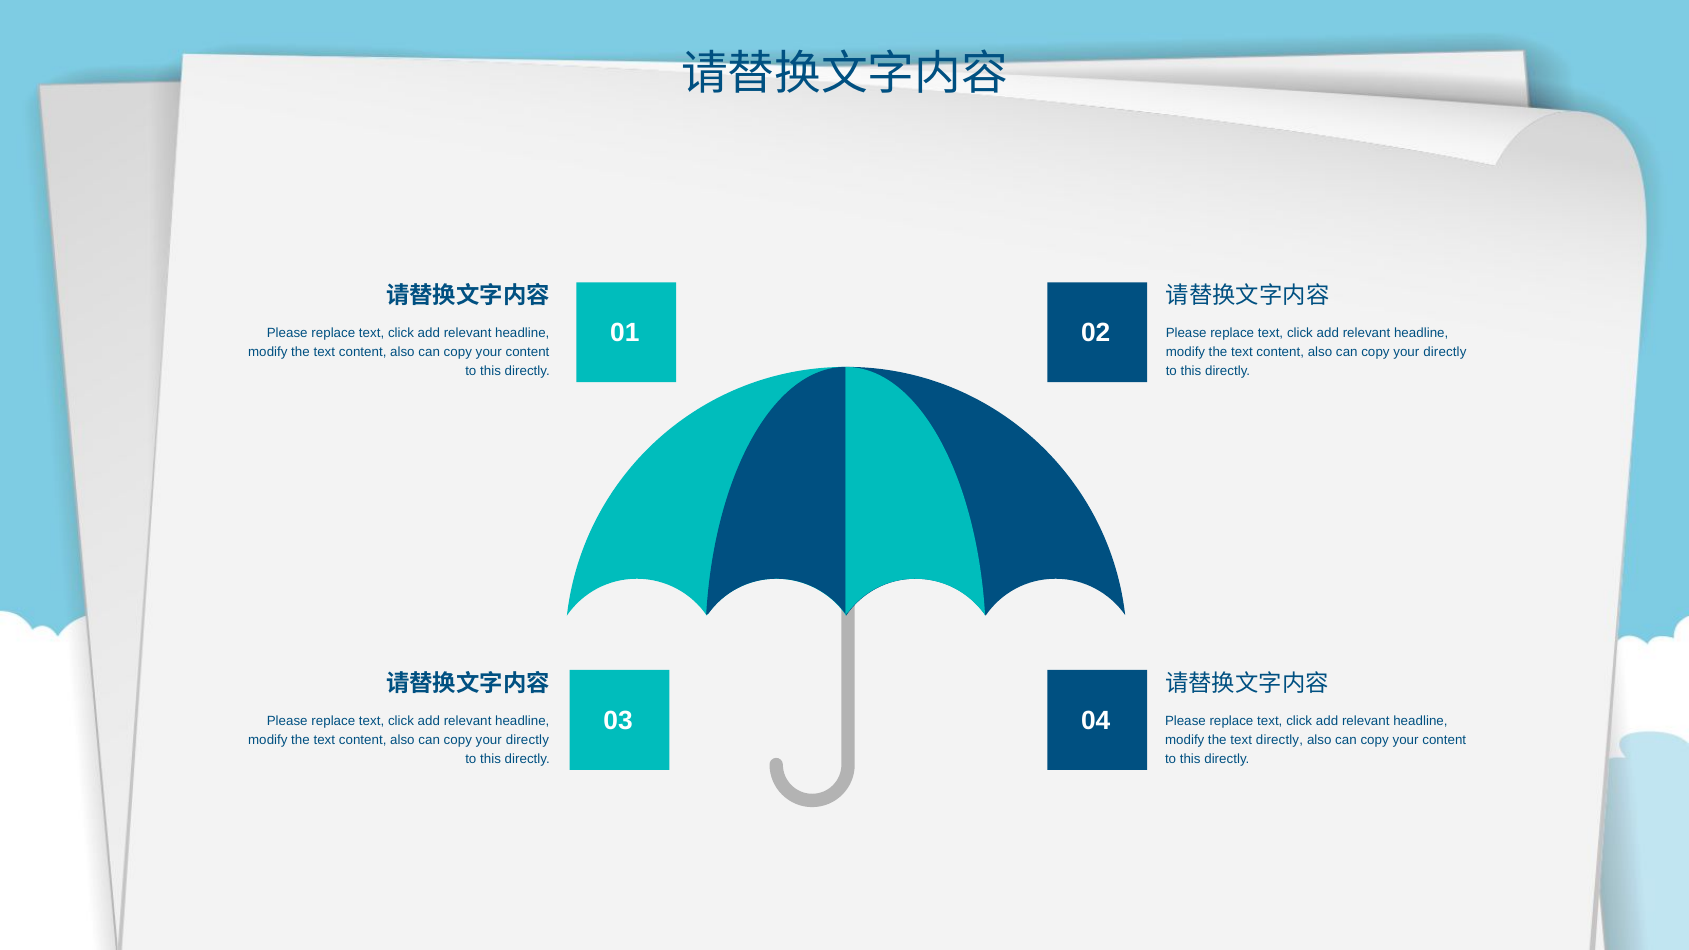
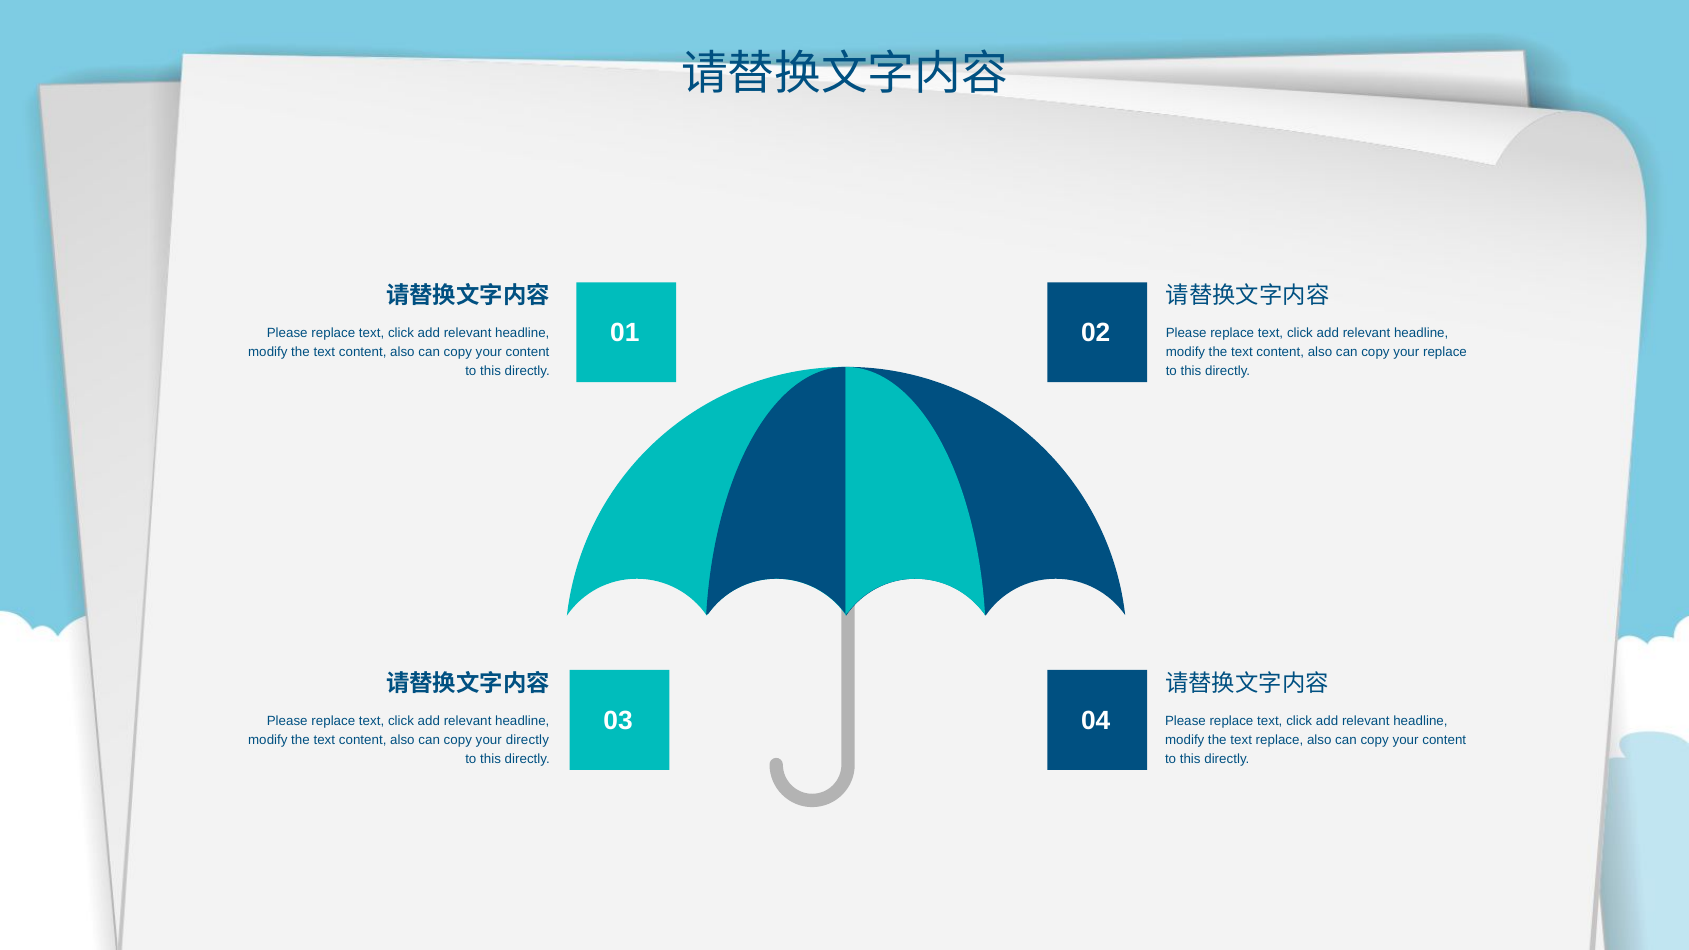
directly: directly -> replace (1445, 352)
text directly: directly -> replace (1280, 740)
